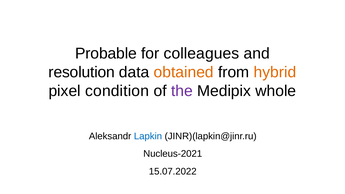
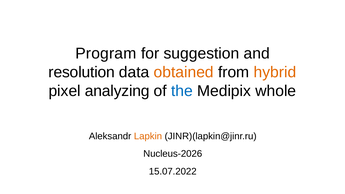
Probable: Probable -> Program (106, 53)
colleagues: colleagues -> suggestion (201, 53)
condition: condition -> analyzing (117, 91)
the colour: purple -> blue (182, 91)
Lapkin colour: blue -> orange (148, 136)
Nucleus-2021: Nucleus-2021 -> Nucleus-2026 (173, 154)
